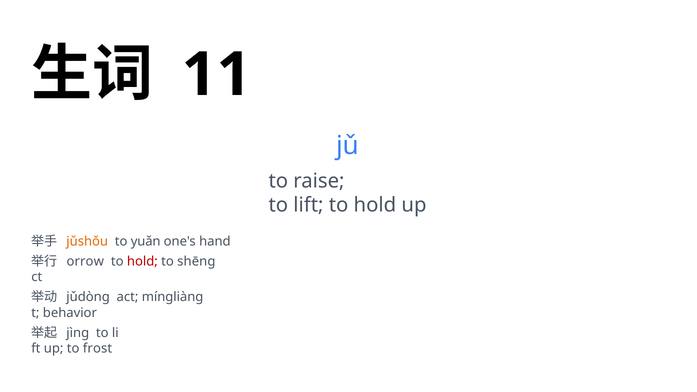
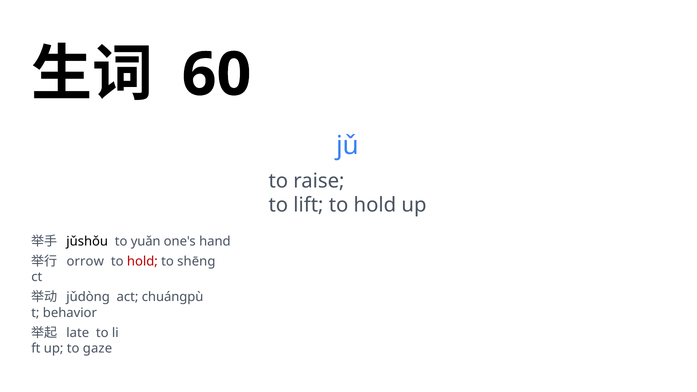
11: 11 -> 60 (217, 75)
jǔshǒu colour: orange -> black (87, 241)
míngliàng: míngliàng -> chuángpù (173, 297)
jìng: jìng -> late (78, 333)
frost: frost -> gaze (98, 349)
